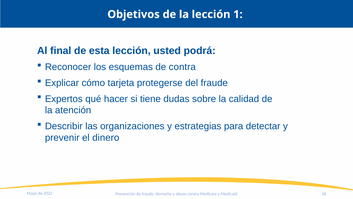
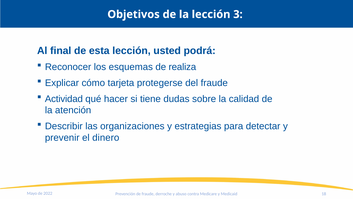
1: 1 -> 3 (238, 14)
de contra: contra -> realiza (182, 67)
Expertos: Expertos -> Actividad (64, 99)
